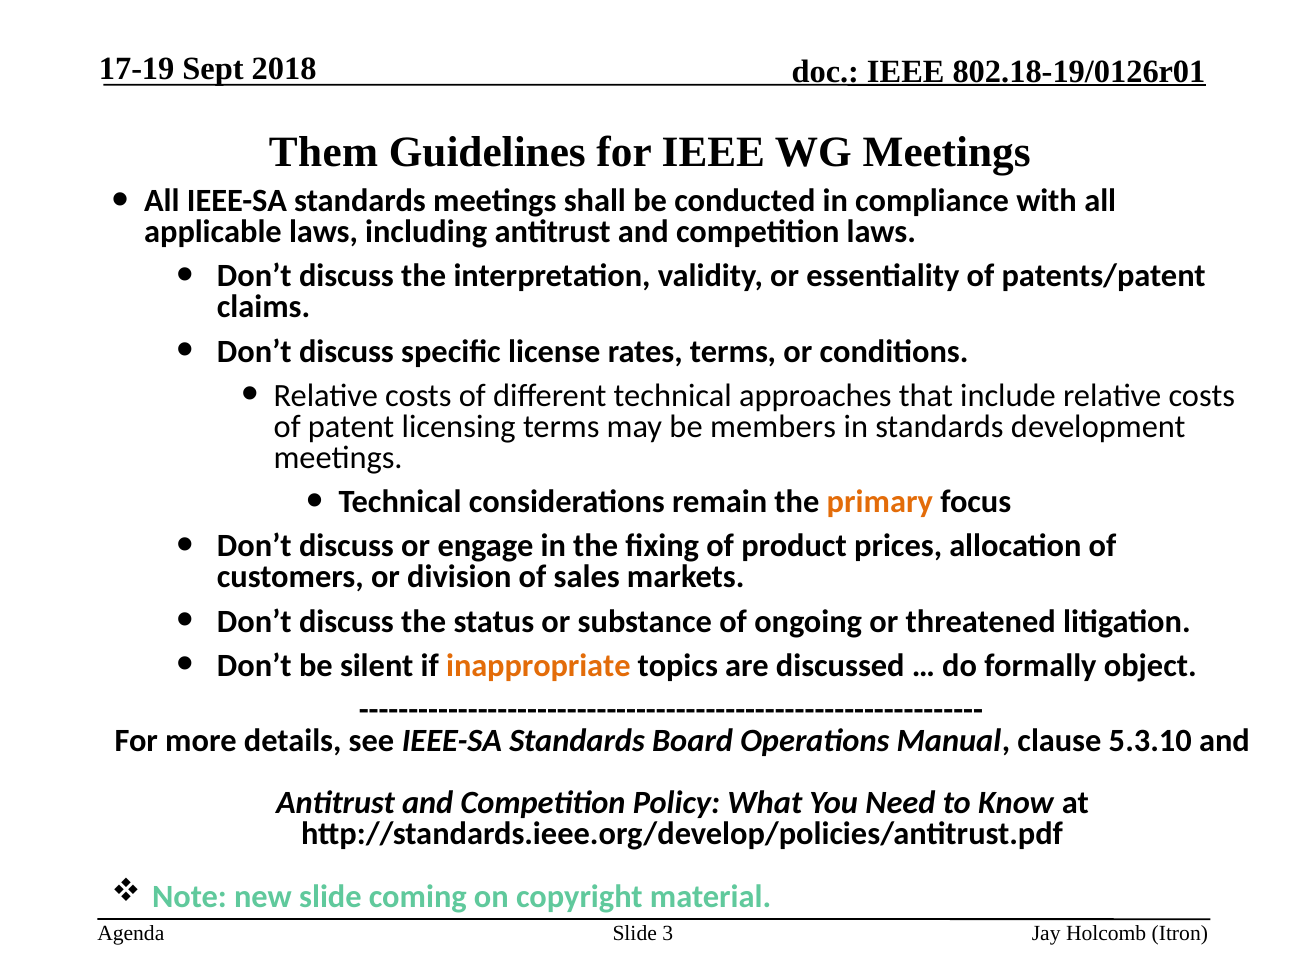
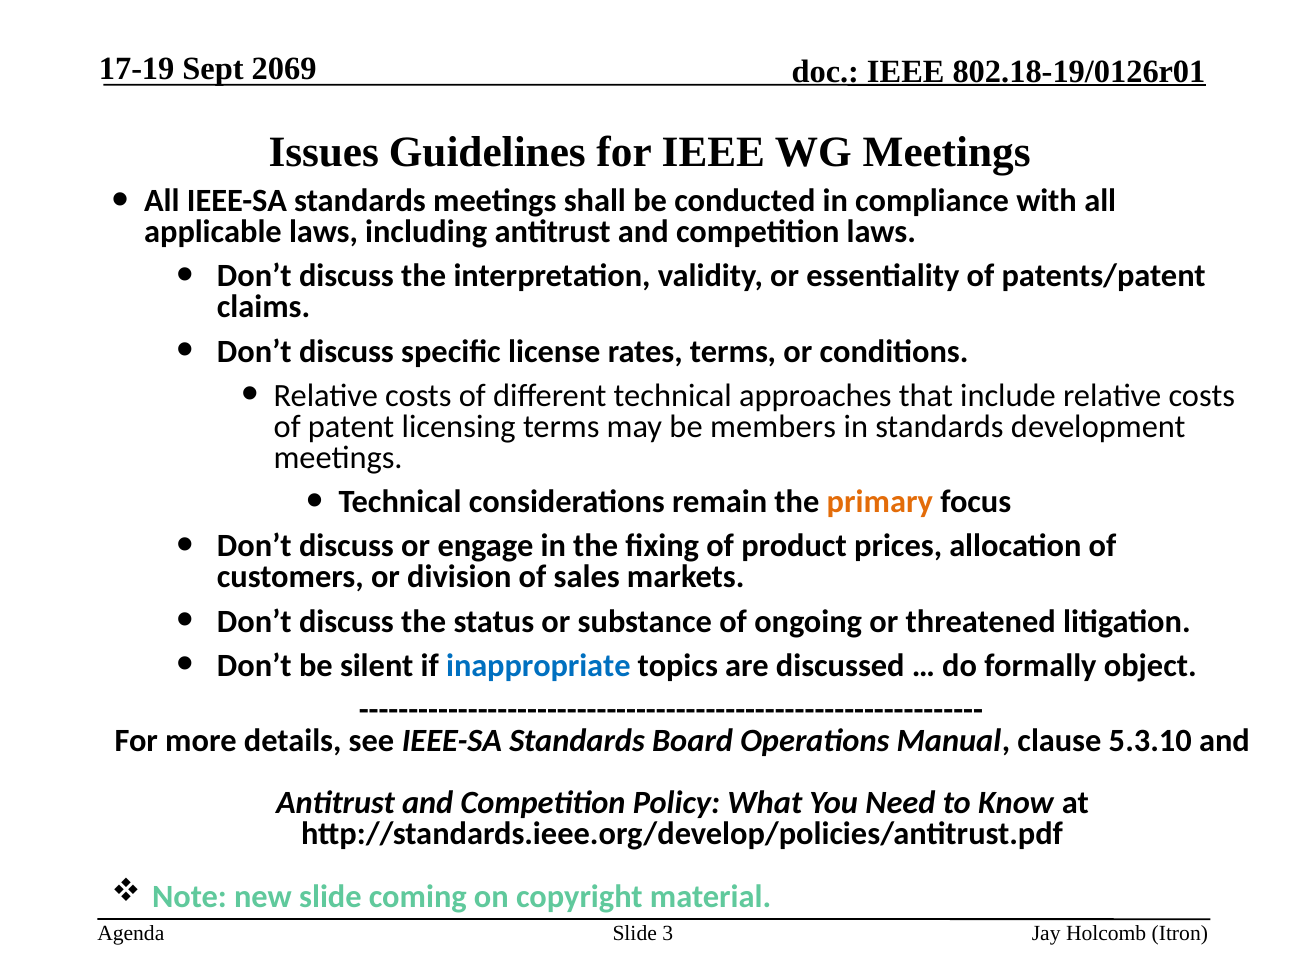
2018: 2018 -> 2069 (284, 69)
Them: Them -> Issues (324, 152)
inappropriate colour: orange -> blue (538, 665)
